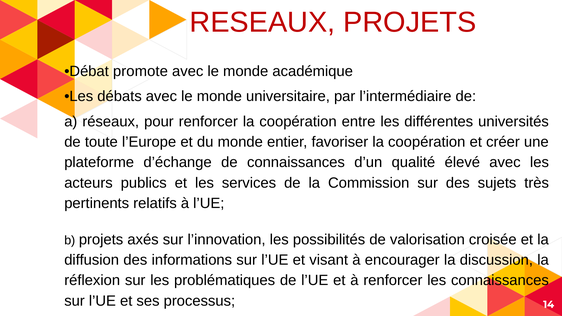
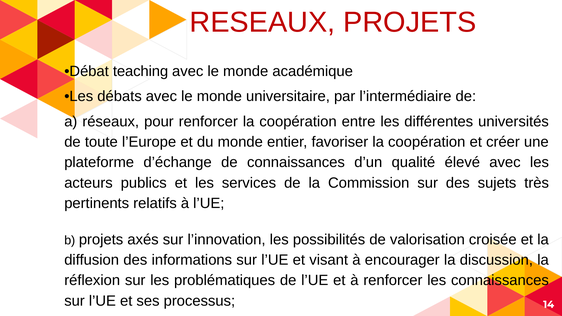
promote: promote -> teaching (141, 71)
